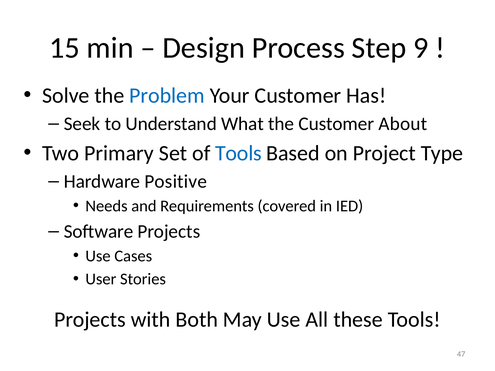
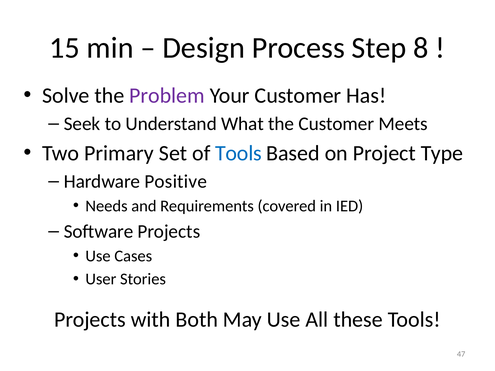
9: 9 -> 8 (421, 48)
Problem colour: blue -> purple (167, 96)
About: About -> Meets (403, 124)
